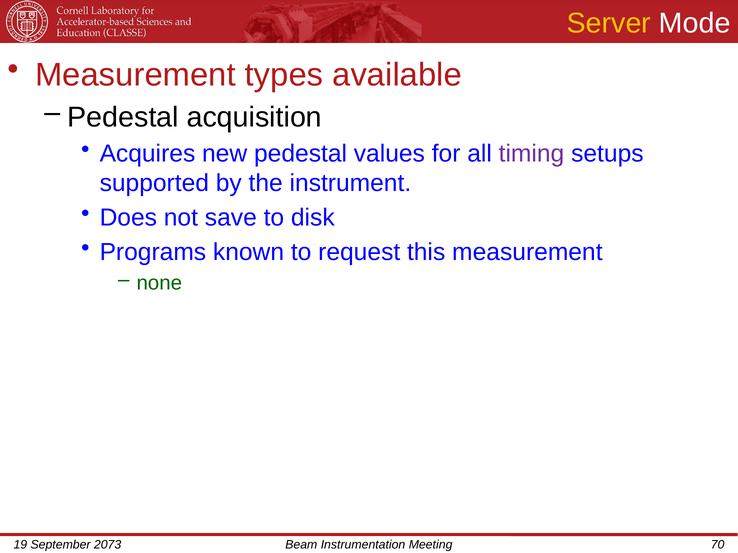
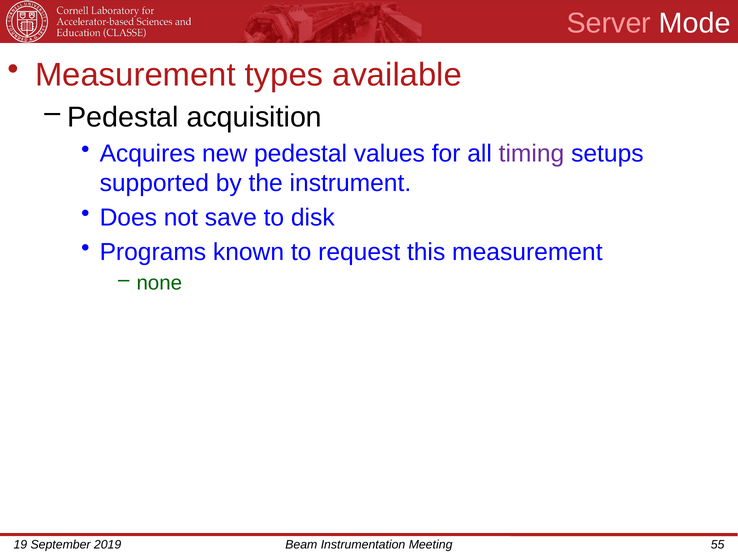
Server colour: yellow -> pink (609, 24)
2073: 2073 -> 2019 (108, 545)
70: 70 -> 55 (718, 545)
